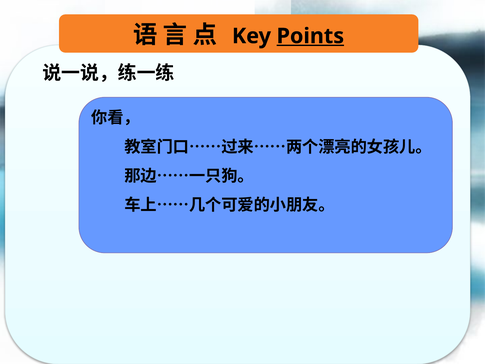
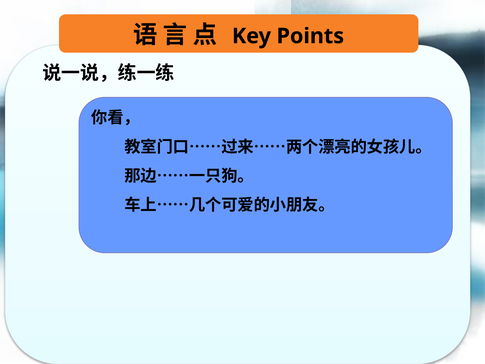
Points underline: present -> none (310, 36)
